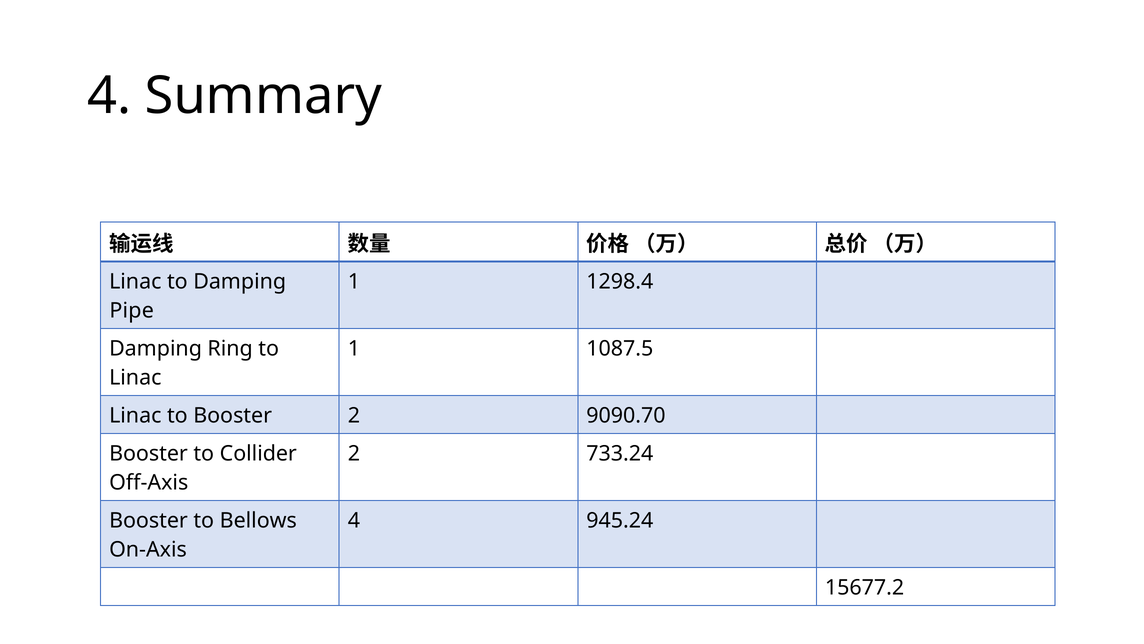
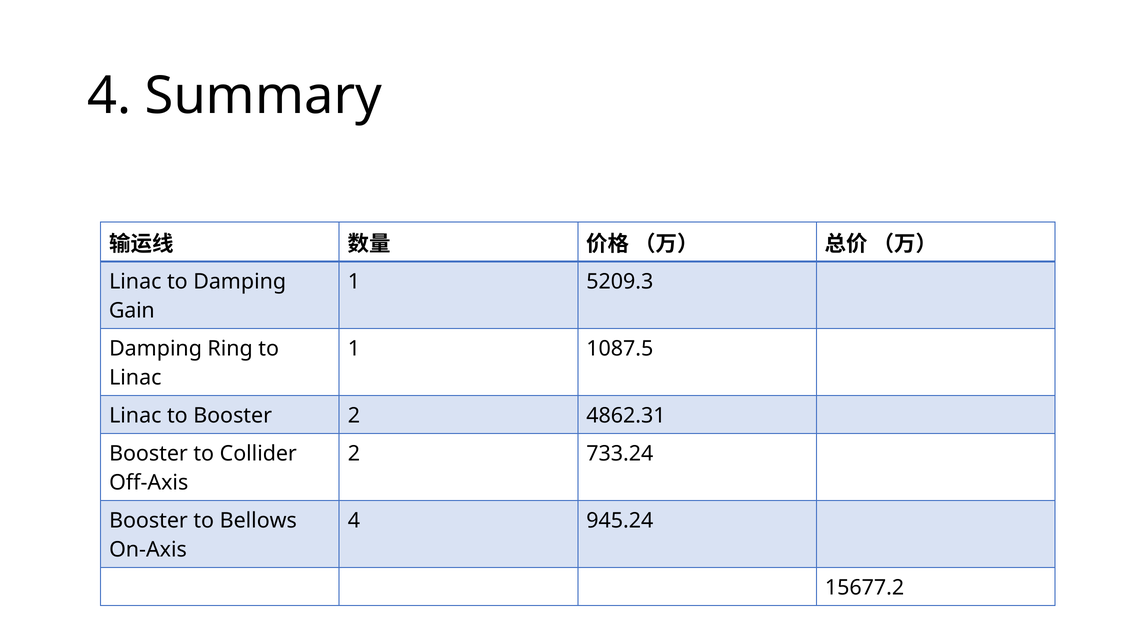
1298.4: 1298.4 -> 5209.3 (620, 281)
Pipe: Pipe -> Gain (132, 311)
9090.70: 9090.70 -> 4862.31 (626, 415)
